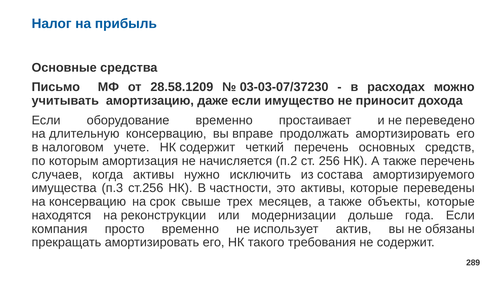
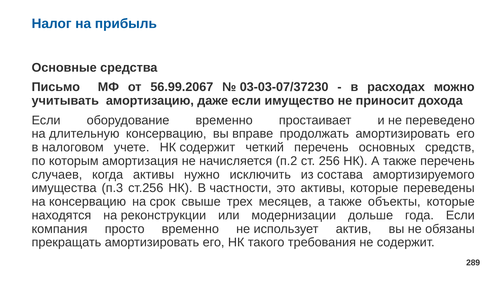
28.58.1209: 28.58.1209 -> 56.99.2067 (182, 87)
